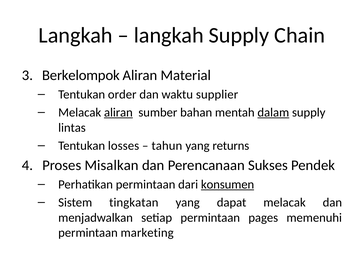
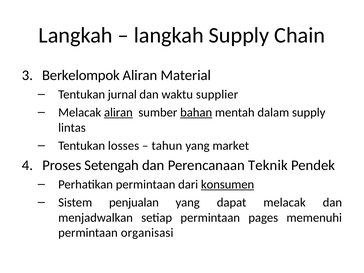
order: order -> jurnal (122, 94)
bahan underline: none -> present (196, 112)
dalam underline: present -> none (273, 112)
returns: returns -> market (231, 146)
Misalkan: Misalkan -> Setengah (112, 165)
Sukses: Sukses -> Teknik (268, 165)
tingkatan: tingkatan -> penjualan (134, 202)
marketing: marketing -> organisasi (147, 233)
